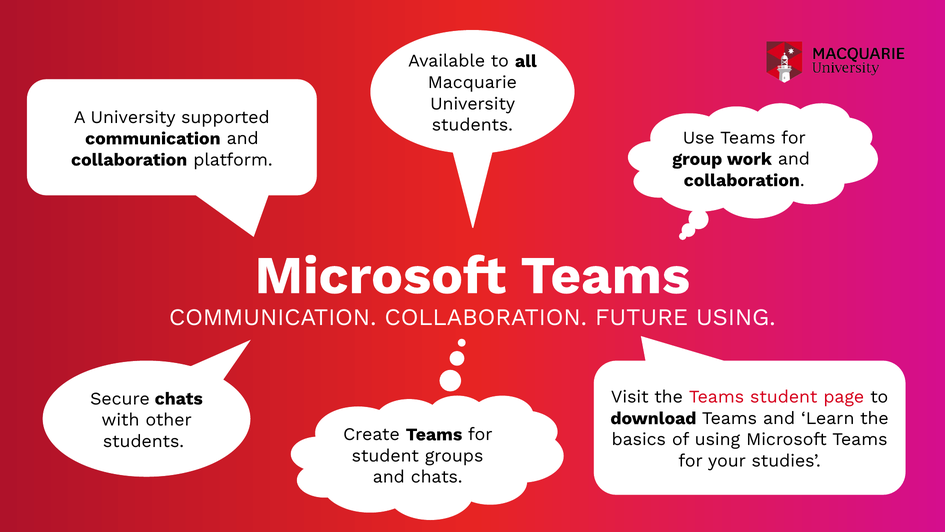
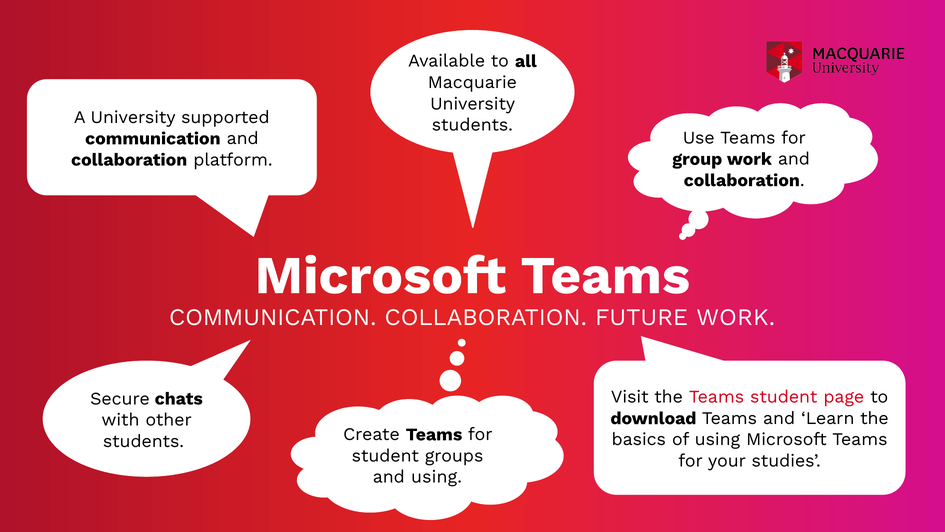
FUTURE USING: USING -> WORK (736, 317)
and chats: chats -> using (437, 477)
